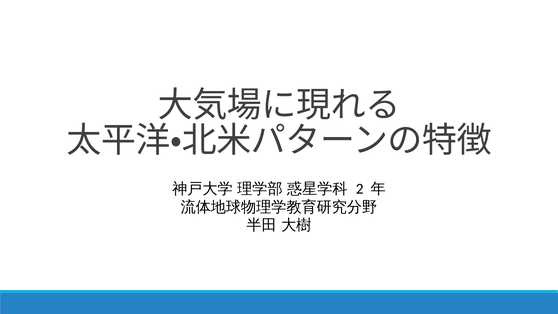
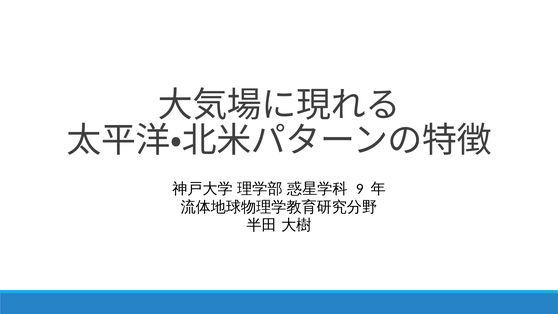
2: 2 -> 9 (360, 189)
